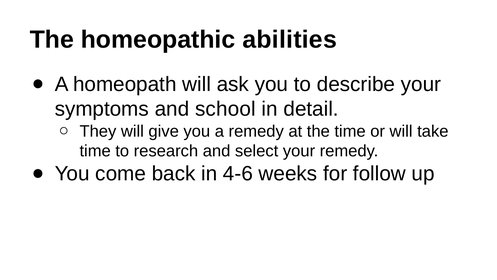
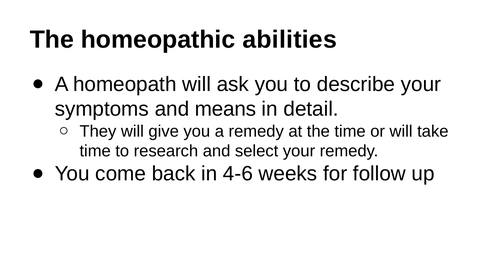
school: school -> means (226, 109)
